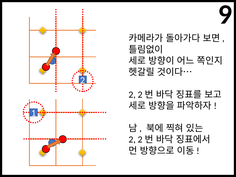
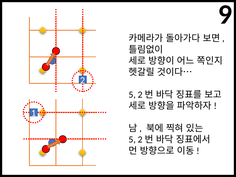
2: 2 -> 5 (132, 95)
2: 2 -> 5 (132, 140)
